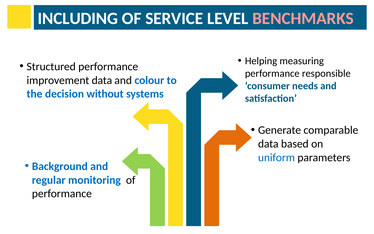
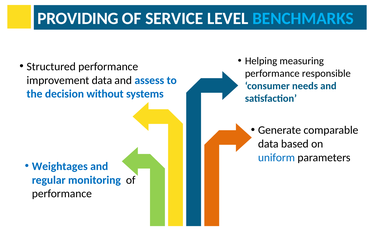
INCLUDING: INCLUDING -> PROVIDING (78, 19)
BENCHMARKS colour: pink -> light blue (303, 19)
colour: colour -> assess (149, 80)
Background: Background -> Weightages (60, 166)
